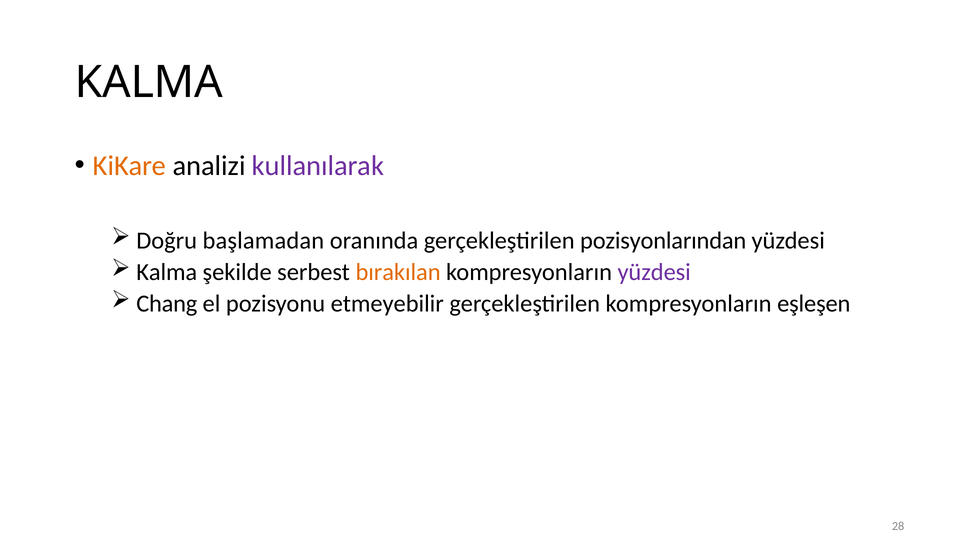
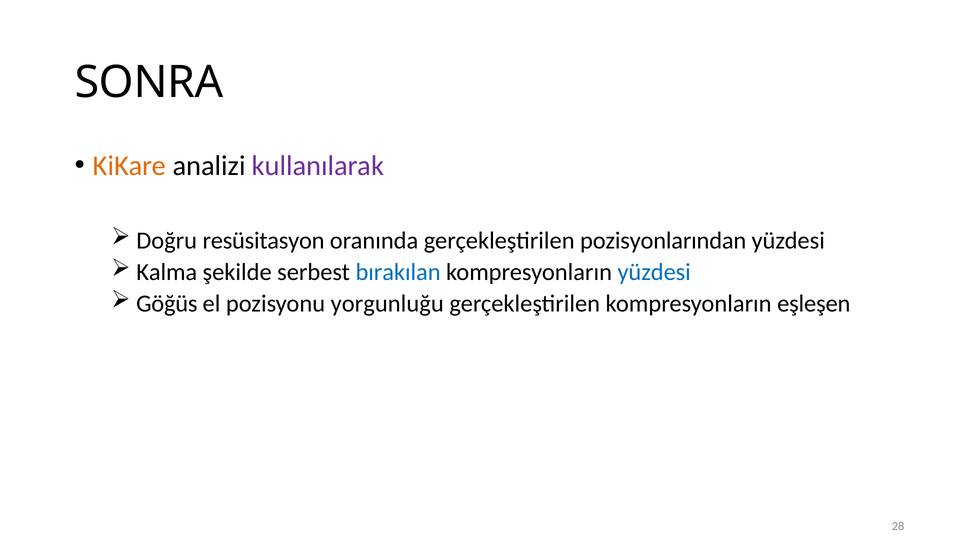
KALMA: KALMA -> SONRA (149, 82)
başlamadan: başlamadan -> resüsitasyon (264, 240)
bırakılan colour: orange -> blue (398, 272)
yüzdesi colour: purple -> blue (654, 272)
Chang: Chang -> Göğüs (167, 303)
etmeyebilir: etmeyebilir -> yorgunluğu (387, 303)
